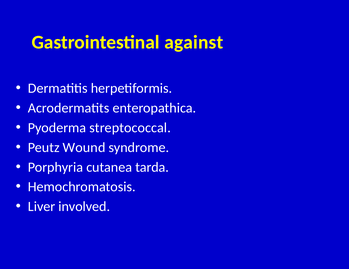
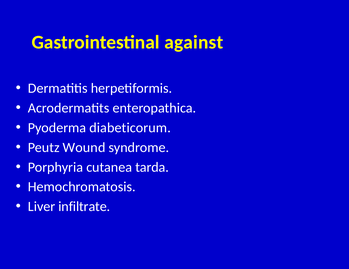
streptococcal: streptococcal -> diabeticorum (130, 128)
involved: involved -> infiltrate (84, 207)
